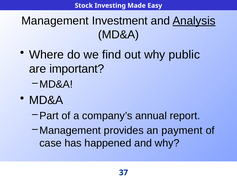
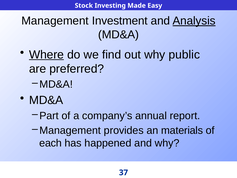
Where underline: none -> present (46, 55)
important: important -> preferred (77, 69)
payment: payment -> materials (182, 130)
case: case -> each (51, 143)
